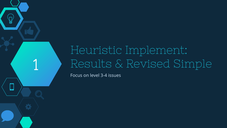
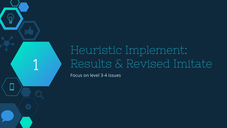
Simple: Simple -> Imitate (193, 64)
